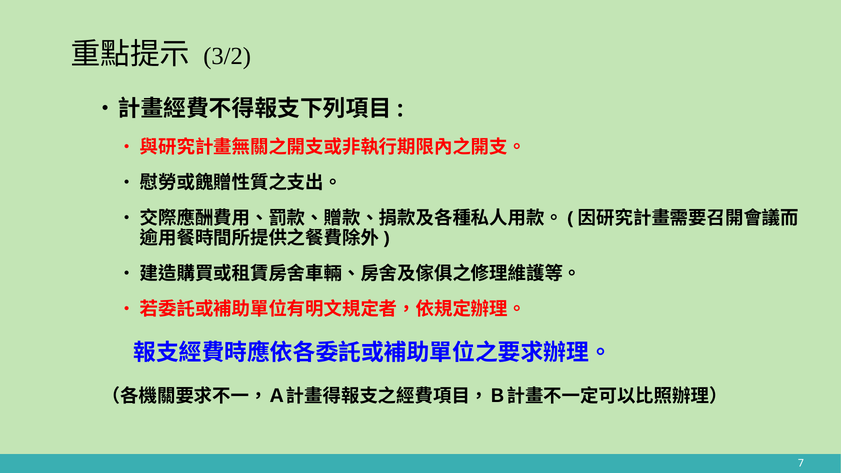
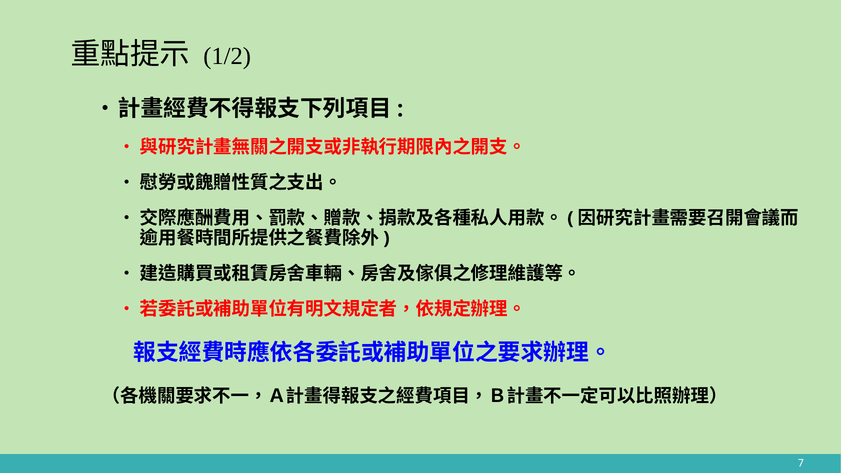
3/2: 3/2 -> 1/2 (227, 56)
